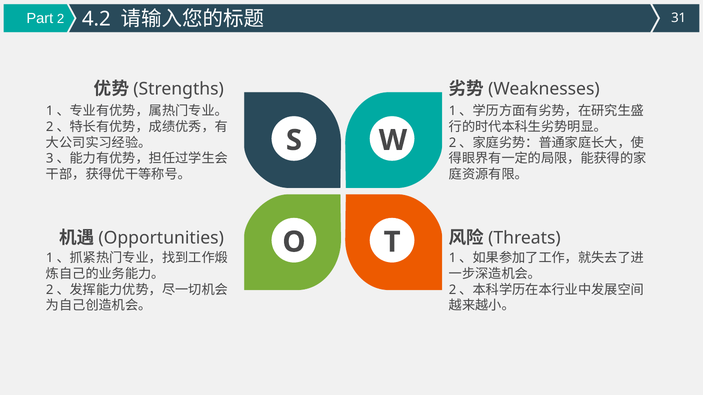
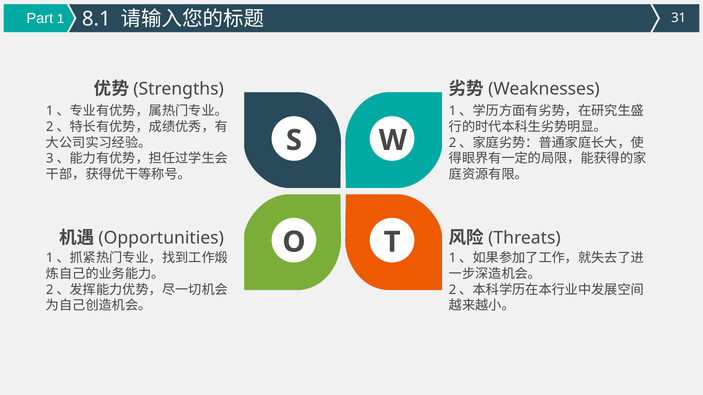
2: 2 -> 1 (61, 19)
4.2: 4.2 -> 8.1 (96, 19)
